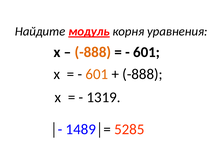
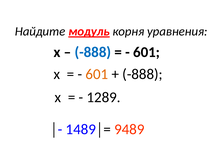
-888 colour: orange -> blue (93, 52)
1319: 1319 -> 1289 (104, 97)
5285: 5285 -> 9489 (129, 129)
